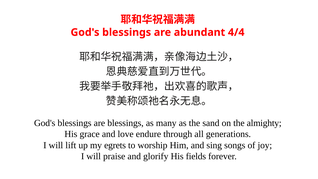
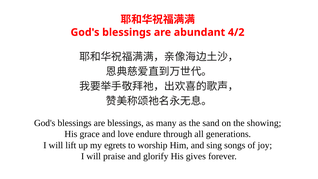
4/4: 4/4 -> 4/2 (236, 32)
almighty: almighty -> showing (264, 123)
fields: fields -> gives (196, 156)
